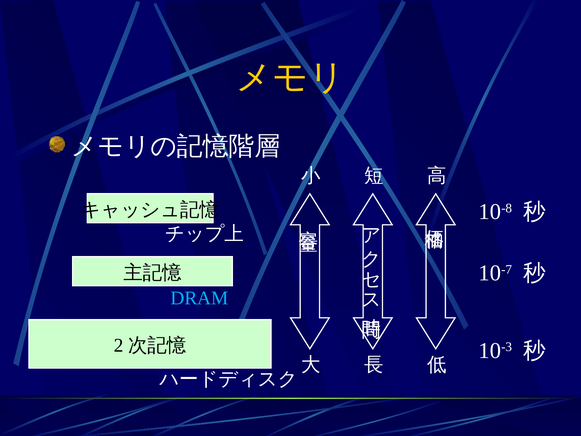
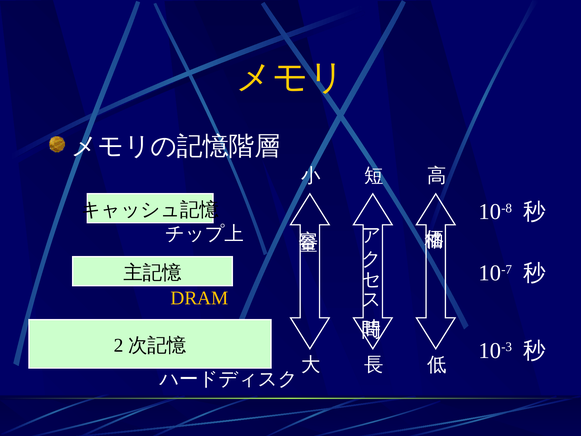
DRAM colour: light blue -> yellow (199, 298)
